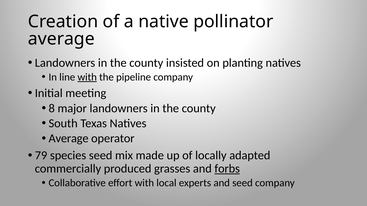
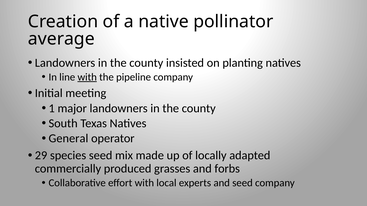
8: 8 -> 1 (52, 108)
Average: Average -> General (68, 139)
79: 79 -> 29 (41, 156)
forbs underline: present -> none (227, 169)
